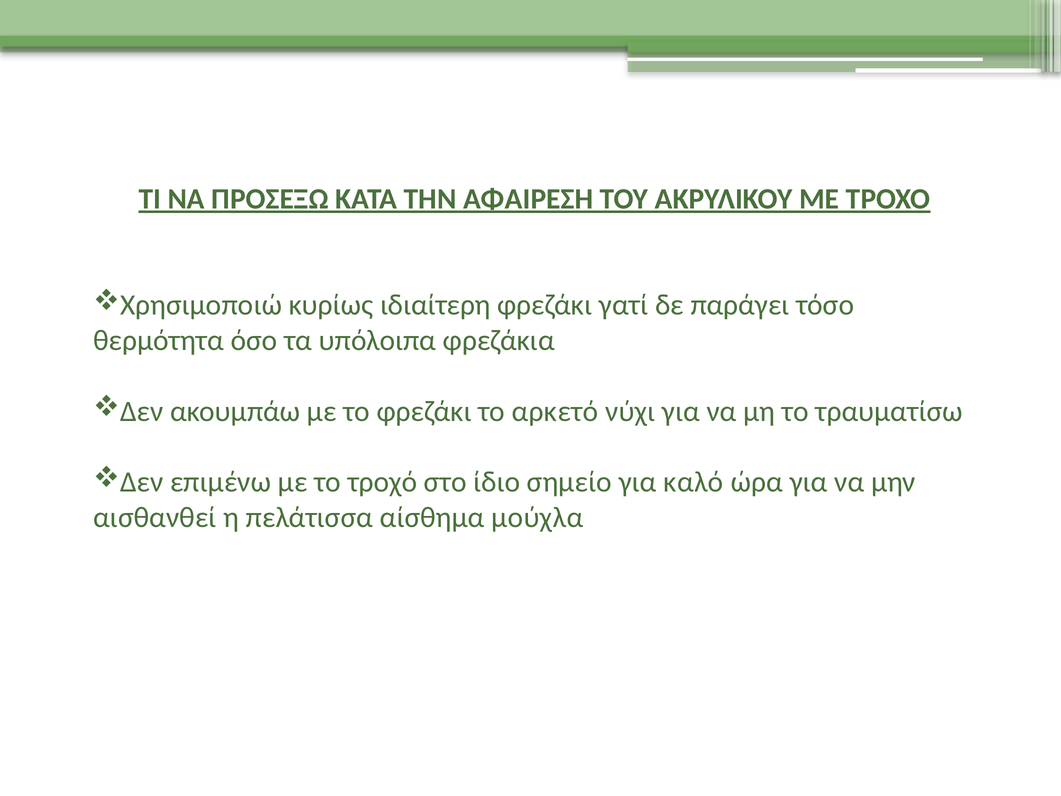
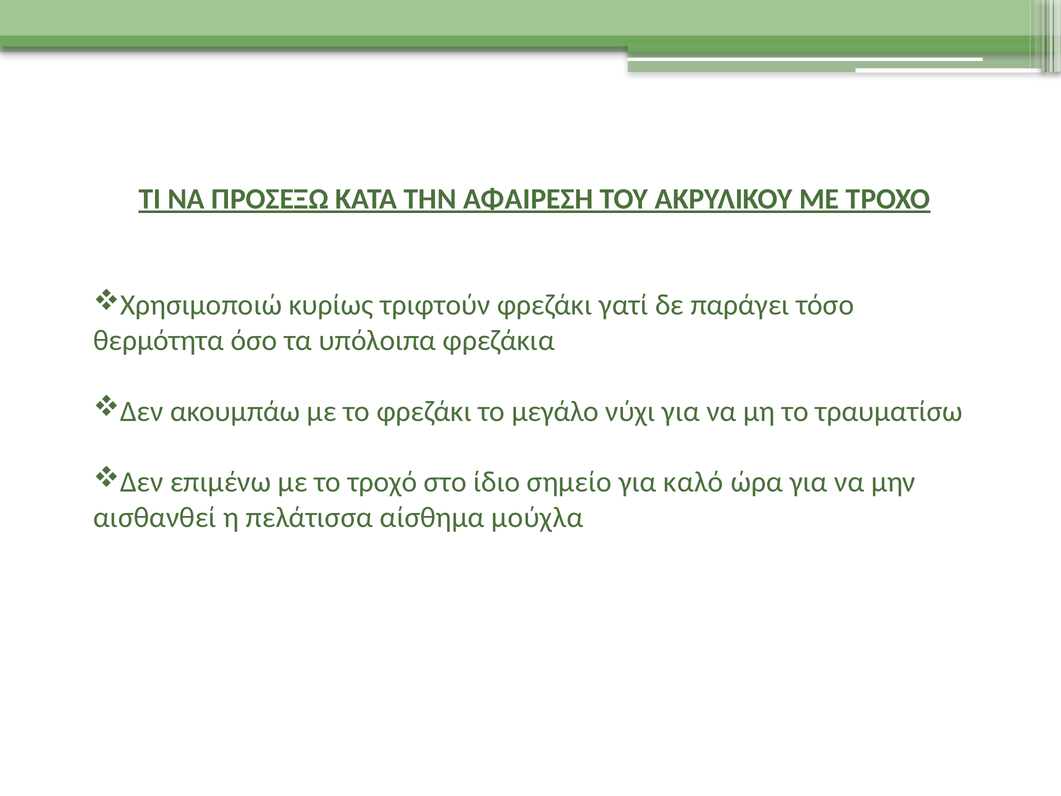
ιδιαίτερη: ιδιαίτερη -> τριφτούν (435, 305)
αρκετό: αρκετό -> μεγάλο (555, 411)
